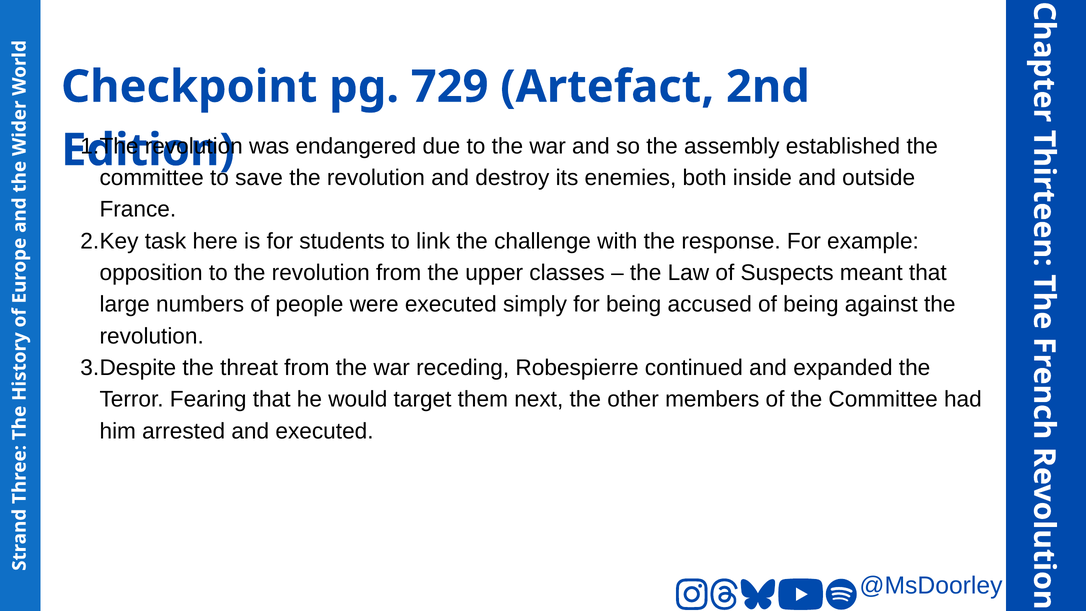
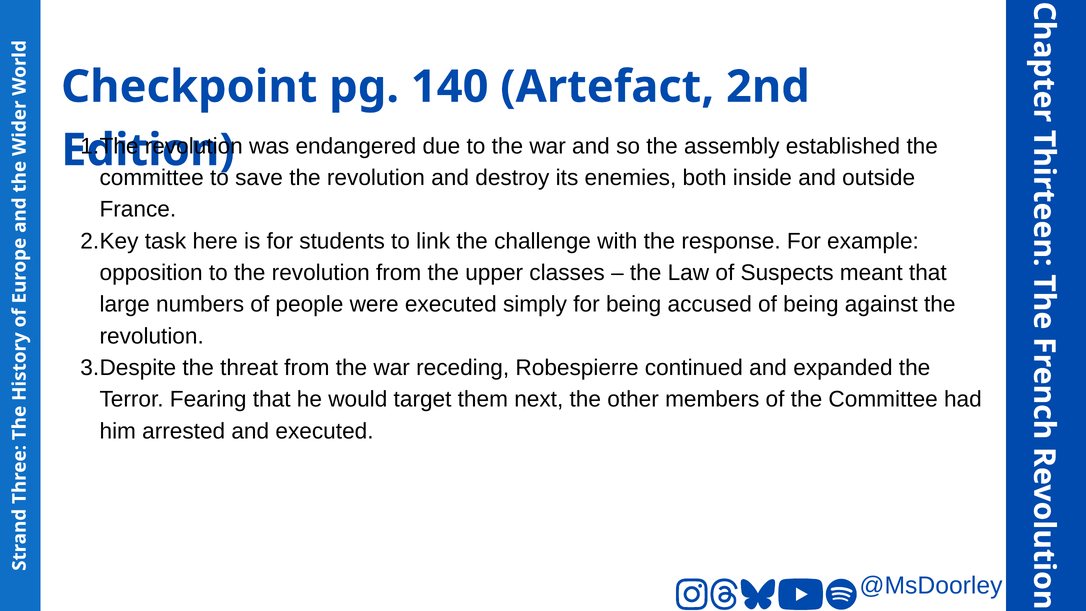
729: 729 -> 140 (450, 87)
